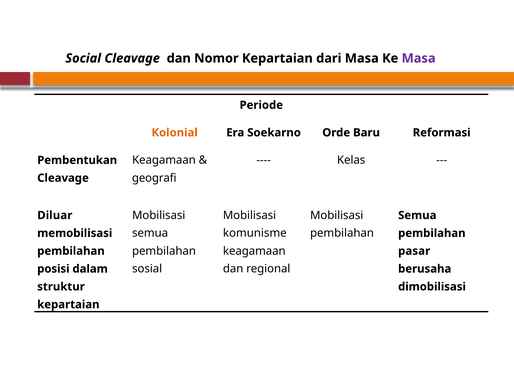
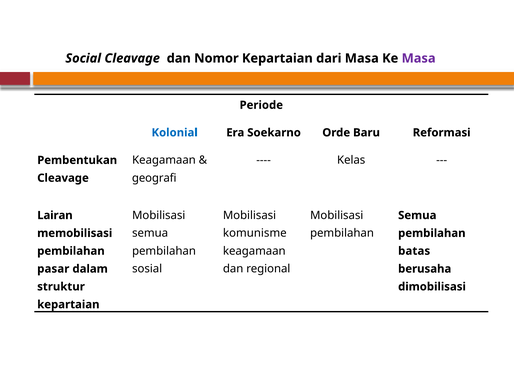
Kolonial colour: orange -> blue (175, 132)
Diluar: Diluar -> Lairan (55, 215)
pasar: pasar -> batas (414, 251)
posisi: posisi -> pasar (53, 268)
